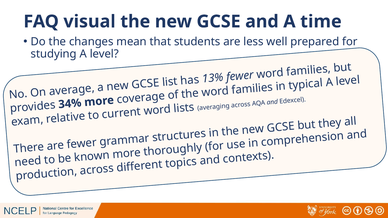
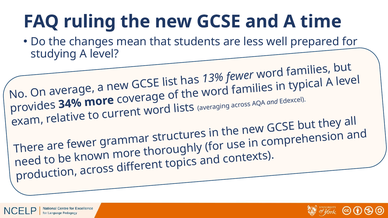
visual: visual -> ruling (90, 22)
